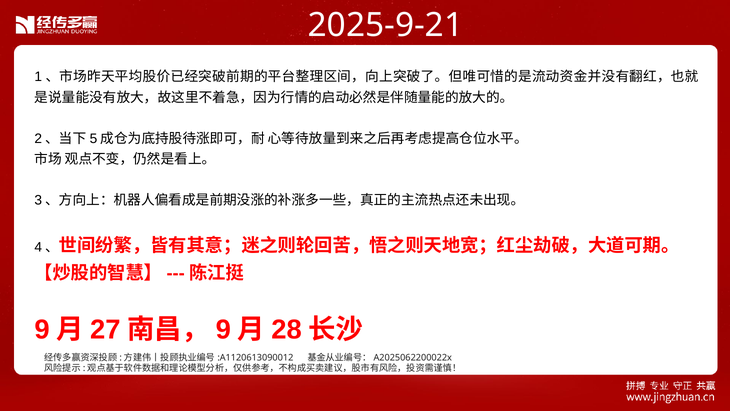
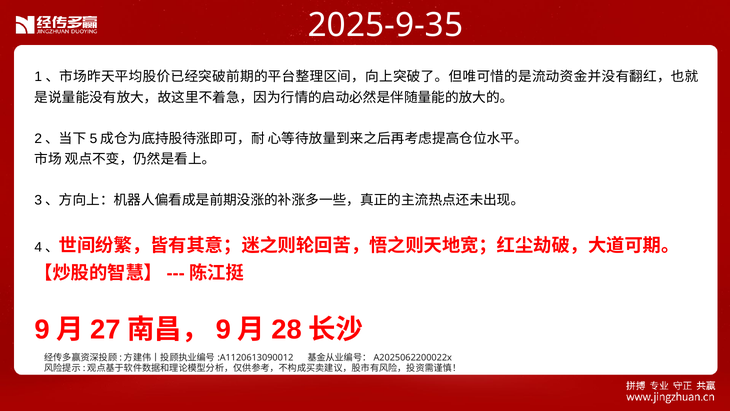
2025-9-21: 2025-9-21 -> 2025-9-35 (386, 25)
